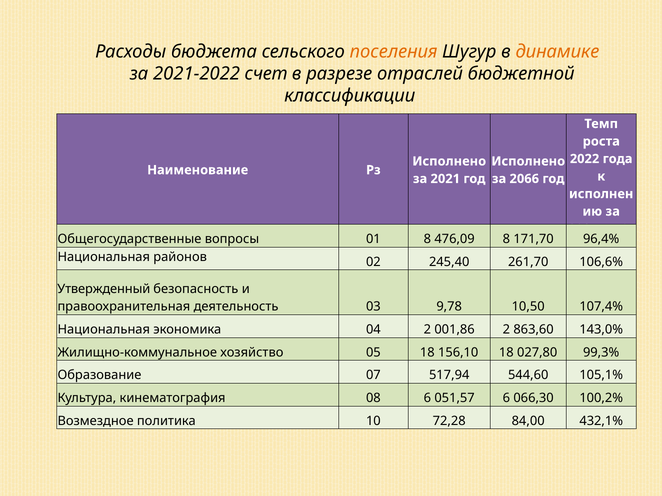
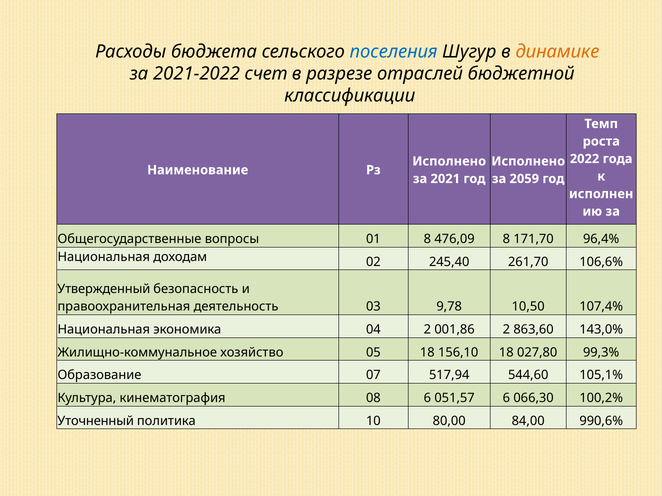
поселения colour: orange -> blue (394, 52)
2066: 2066 -> 2059 (524, 179)
районов: районов -> доходам (180, 257)
Возмездное: Возмездное -> Уточненный (96, 421)
72,28: 72,28 -> 80,00 (449, 421)
432,1%: 432,1% -> 990,6% (601, 421)
